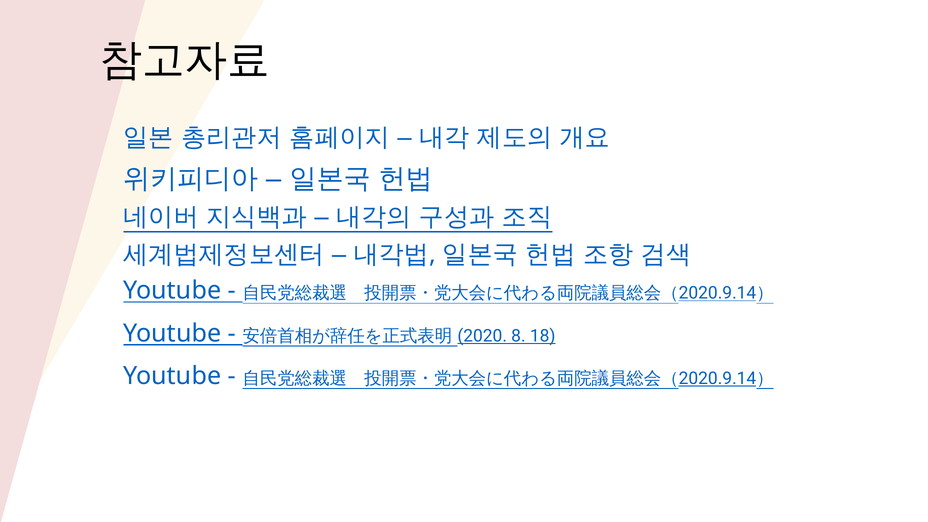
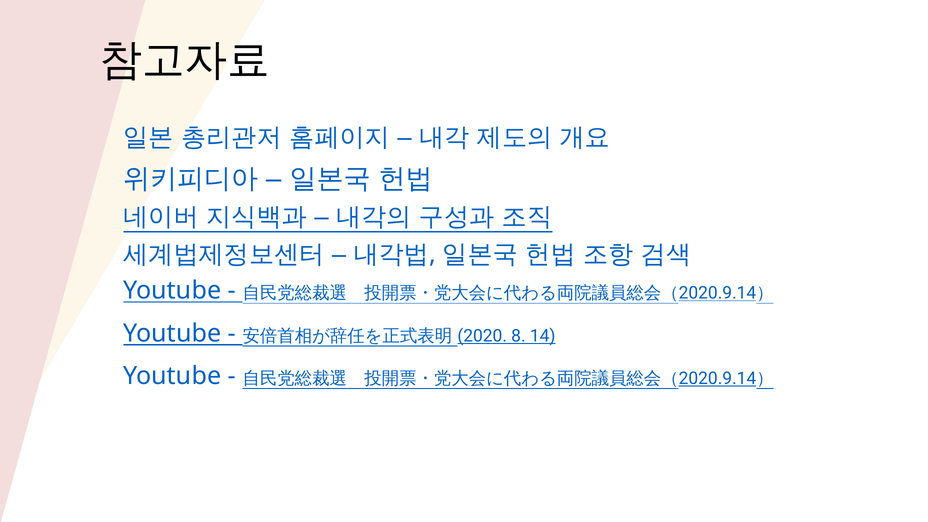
18: 18 -> 14 (543, 336)
